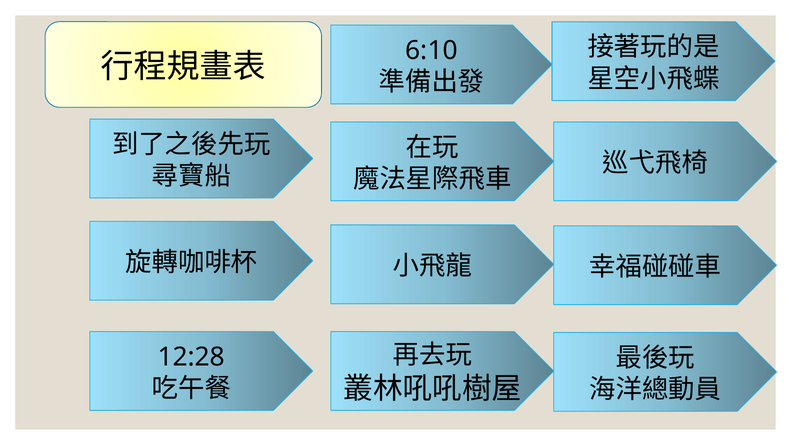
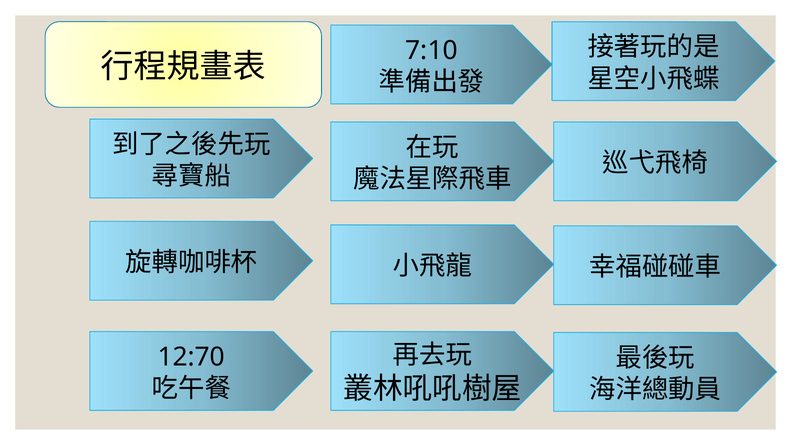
6:10: 6:10 -> 7:10 (432, 50)
12:28: 12:28 -> 12:70 (191, 357)
